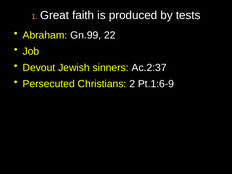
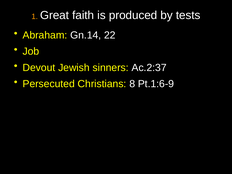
Gn.99: Gn.99 -> Gn.14 (86, 35)
2: 2 -> 8 (132, 84)
